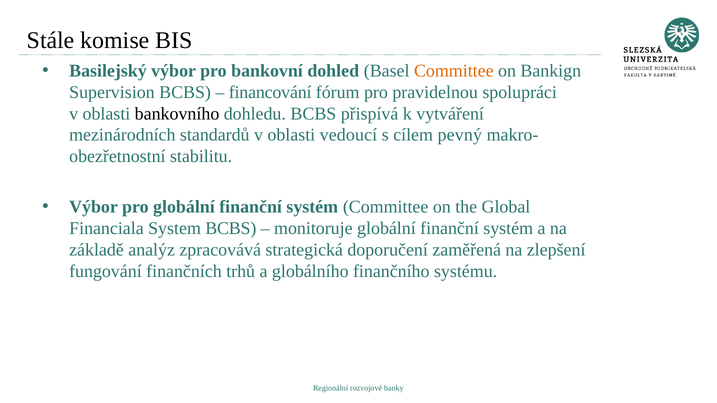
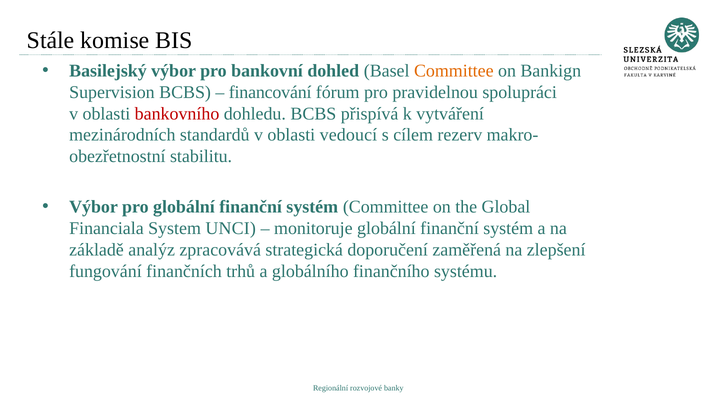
bankovního colour: black -> red (177, 114)
pevný: pevný -> rezerv (460, 135)
System BCBS: BCBS -> UNCI (231, 228)
